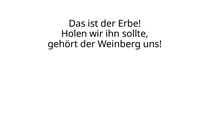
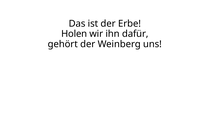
sollte: sollte -> dafür (135, 34)
